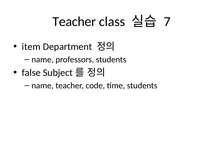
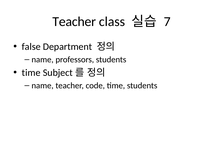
item: item -> false (31, 47)
false: false -> time (31, 73)
